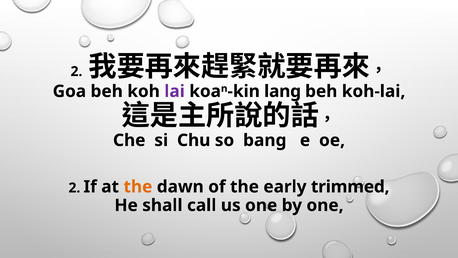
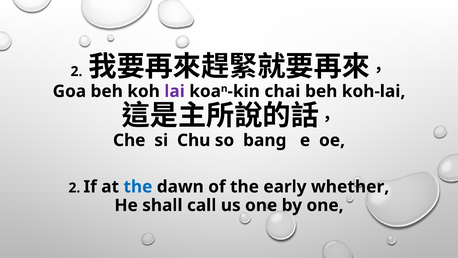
lang: lang -> chai (282, 91)
the colour: orange -> blue (138, 187)
trimmed: trimmed -> whether (350, 187)
